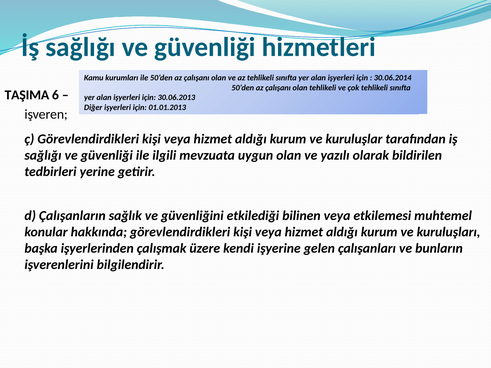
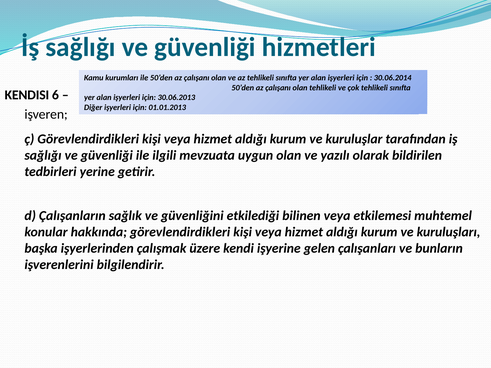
TAŞIMA: TAŞIMA -> KENDISI (27, 95)
